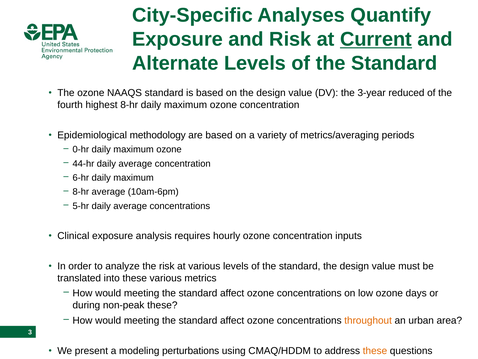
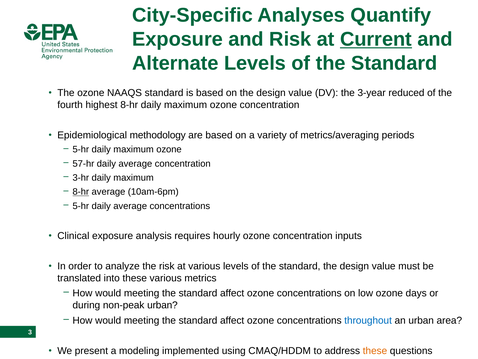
0-hr: 0-hr -> 5-hr (81, 149)
44-hr: 44-hr -> 57-hr (83, 163)
6-hr: 6-hr -> 3-hr (81, 177)
8-hr underline: none -> present (81, 192)
non-peak these: these -> urban (162, 305)
throughout colour: orange -> blue (368, 320)
perturbations: perturbations -> implemented (191, 350)
